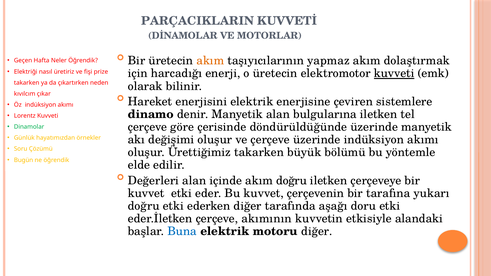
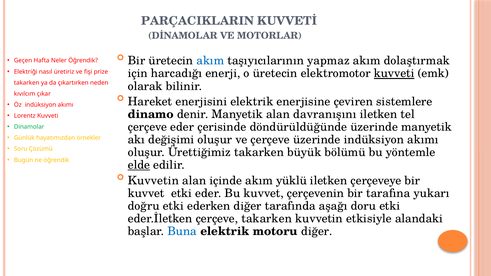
akım colour: orange -> blue (210, 61)
bulgularına: bulgularına -> davranışını (325, 114)
çerçeve göre: göre -> eder (182, 127)
elde underline: none -> present (139, 165)
Değerleri: Değerleri -> Kuvvetin (153, 181)
akım doğru: doğru -> yüklü (292, 181)
çerçeve akımının: akımının -> takarken (267, 219)
